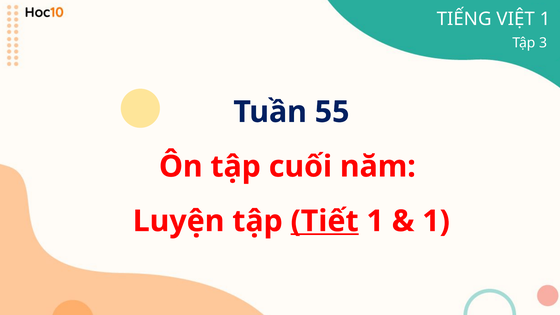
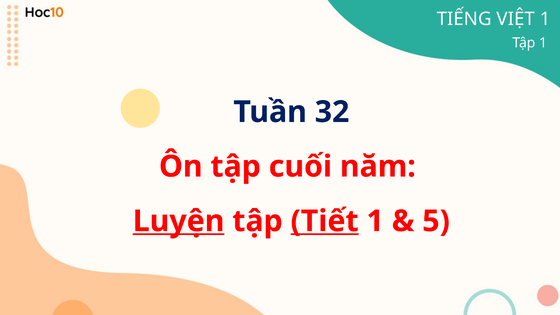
Tập 3: 3 -> 1 (543, 43)
55: 55 -> 32 (332, 112)
Luyện underline: none -> present (179, 221)
1: 1 -> 5 (436, 221)
